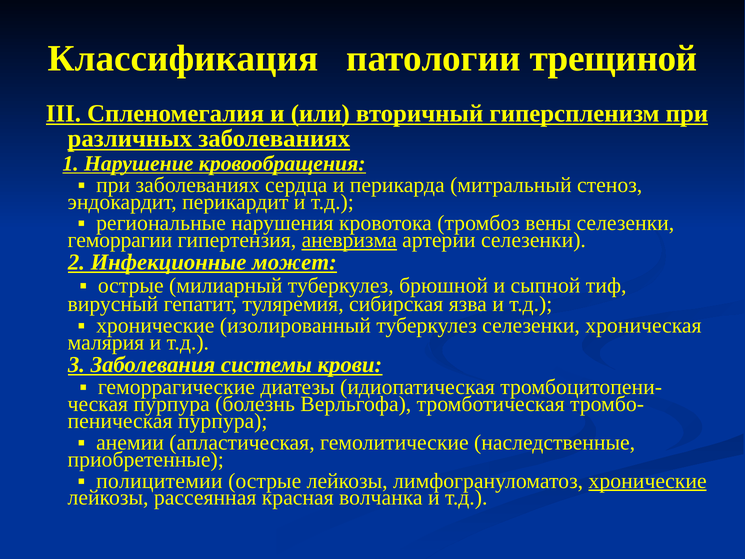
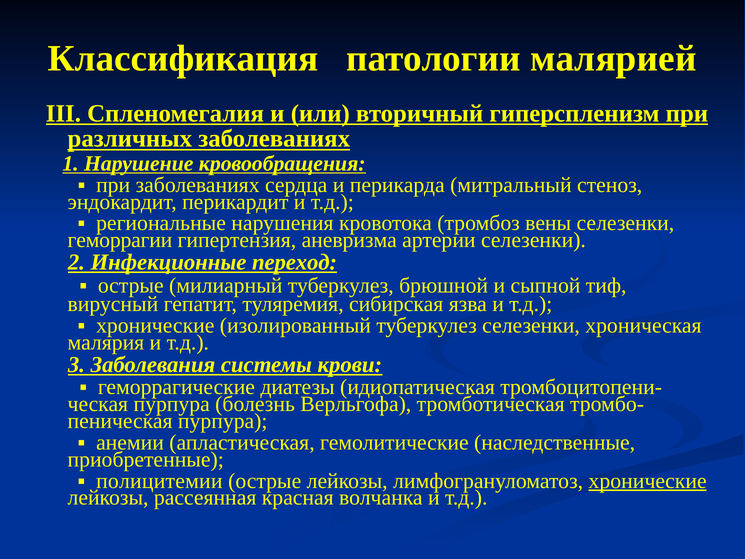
трещиной: трещиной -> малярией (613, 59)
аневризма underline: present -> none (349, 240)
может: может -> переход (295, 262)
